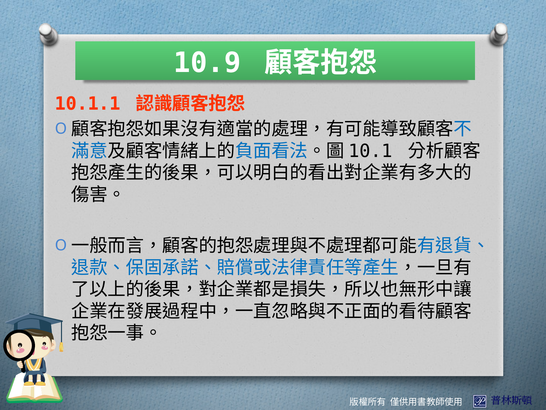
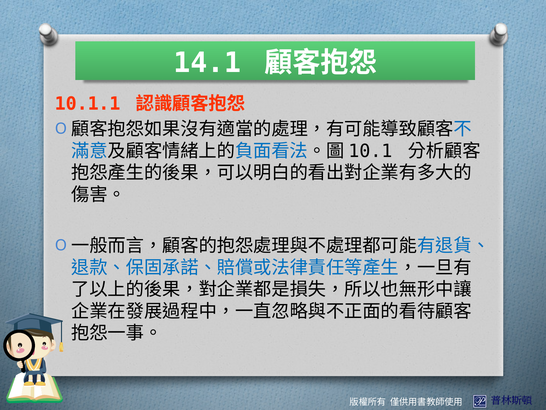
10.9: 10.9 -> 14.1 (207, 63)
